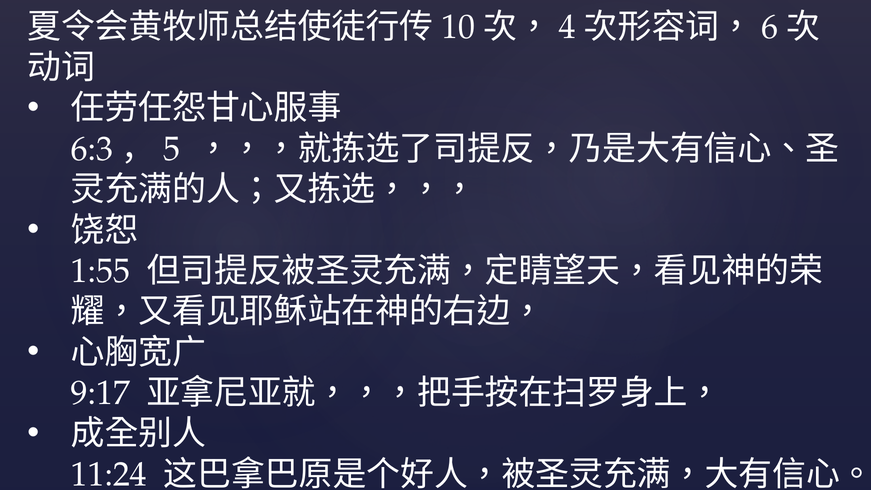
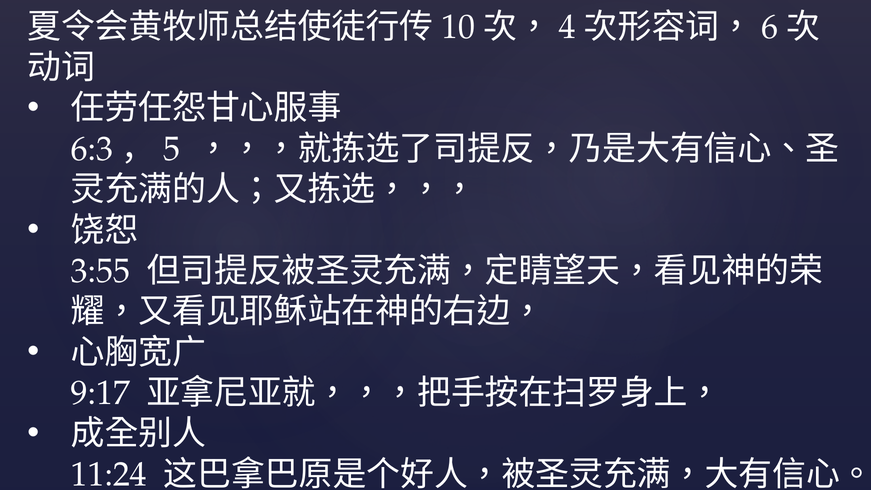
1:55: 1:55 -> 3:55 (100, 271)
